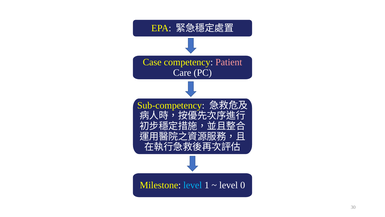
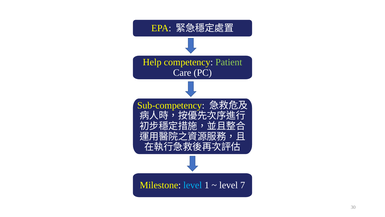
Case: Case -> Help (152, 62)
Patient colour: pink -> light green (229, 62)
0: 0 -> 7 (243, 185)
